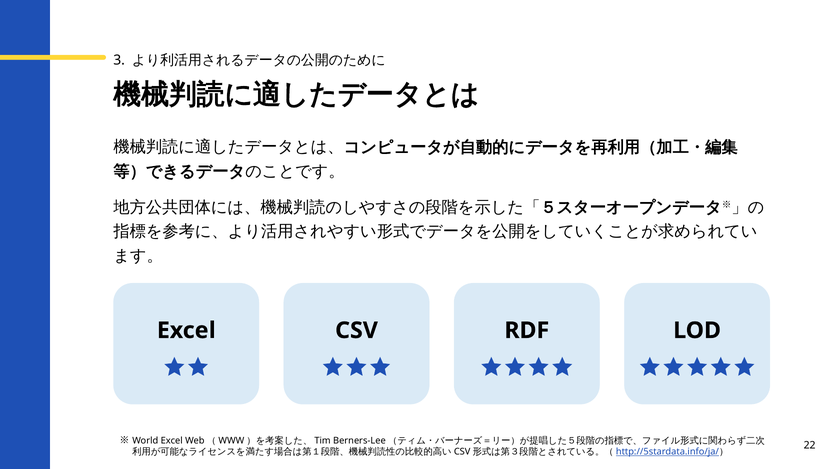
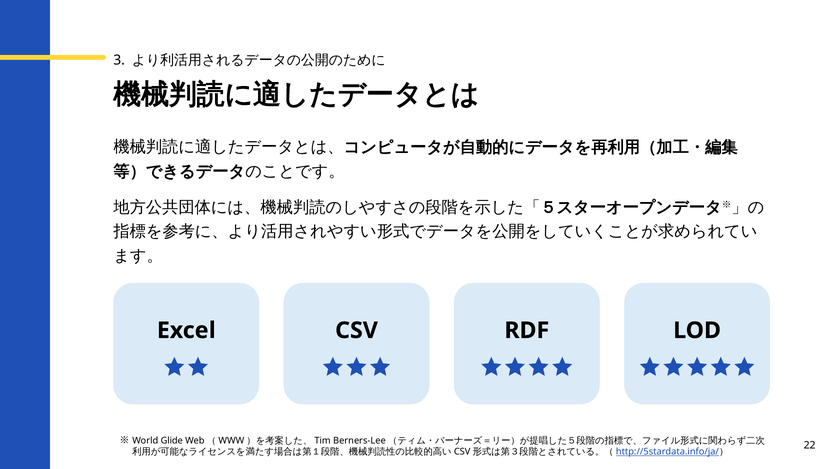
World Excel: Excel -> Glide (172, 441)
